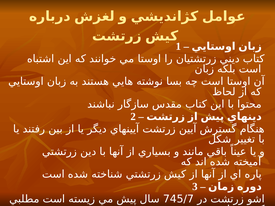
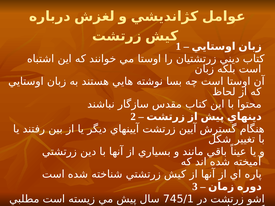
745/7: 745/7 -> 745/1 (179, 199)
